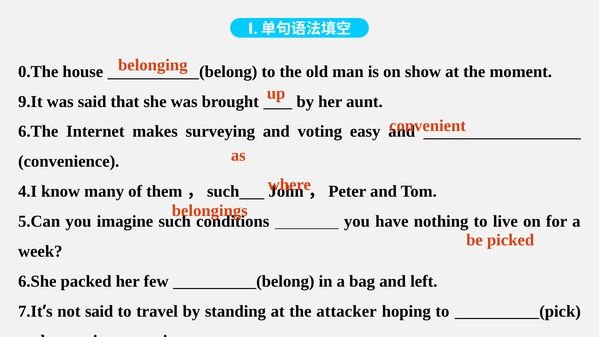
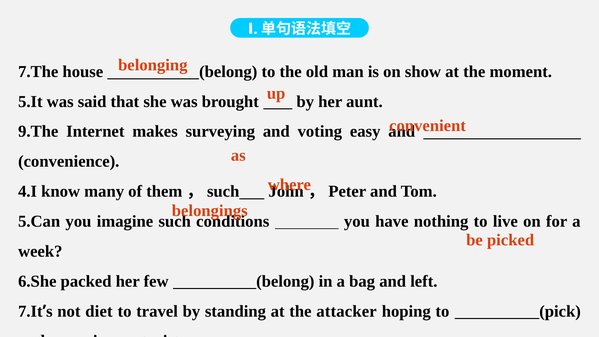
0.The: 0.The -> 7.The (38, 72)
9.It: 9.It -> 5.It (30, 102)
6.The: 6.The -> 9.The (38, 131)
not said: said -> diet (99, 311)
